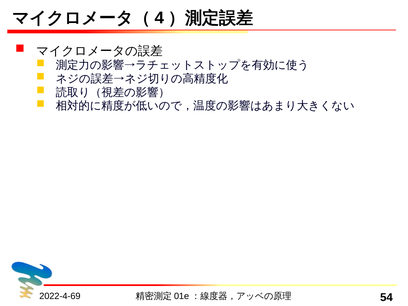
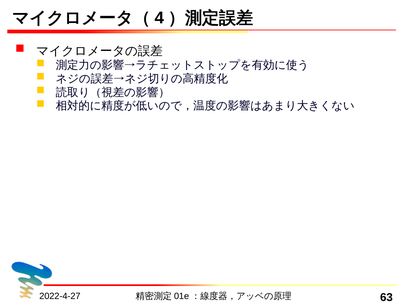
2022-4-69: 2022-4-69 -> 2022-4-27 (60, 296)
54: 54 -> 63 (386, 298)
